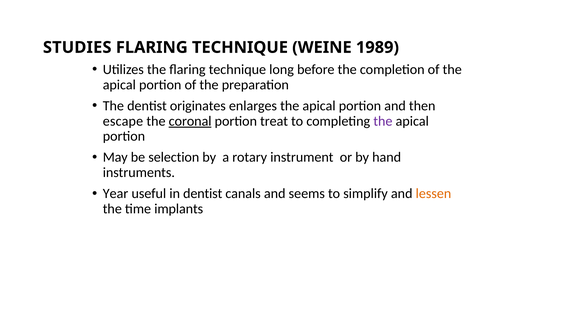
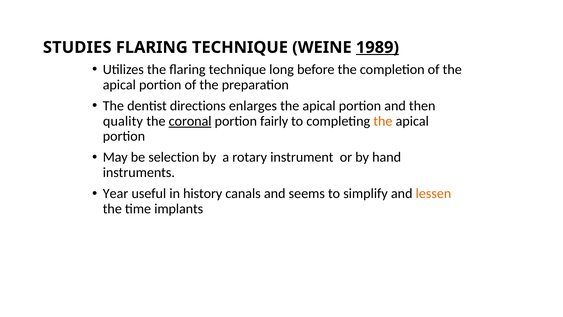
1989 underline: none -> present (377, 47)
originates: originates -> directions (198, 106)
escape: escape -> quality (123, 121)
treat: treat -> fairly (274, 121)
the colour: purple -> orange (383, 121)
in dentist: dentist -> history (203, 193)
